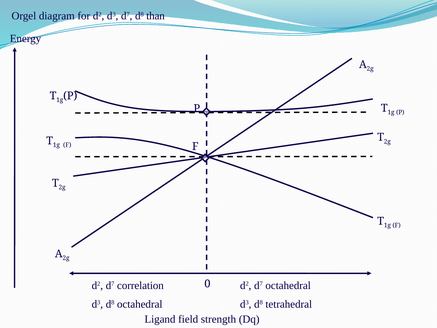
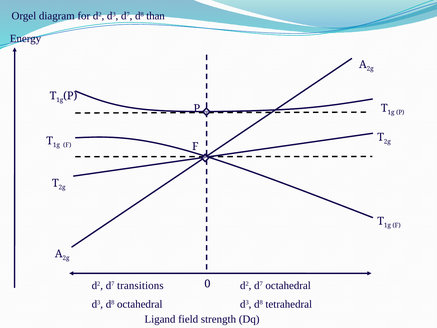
correlation: correlation -> transitions (140, 285)
